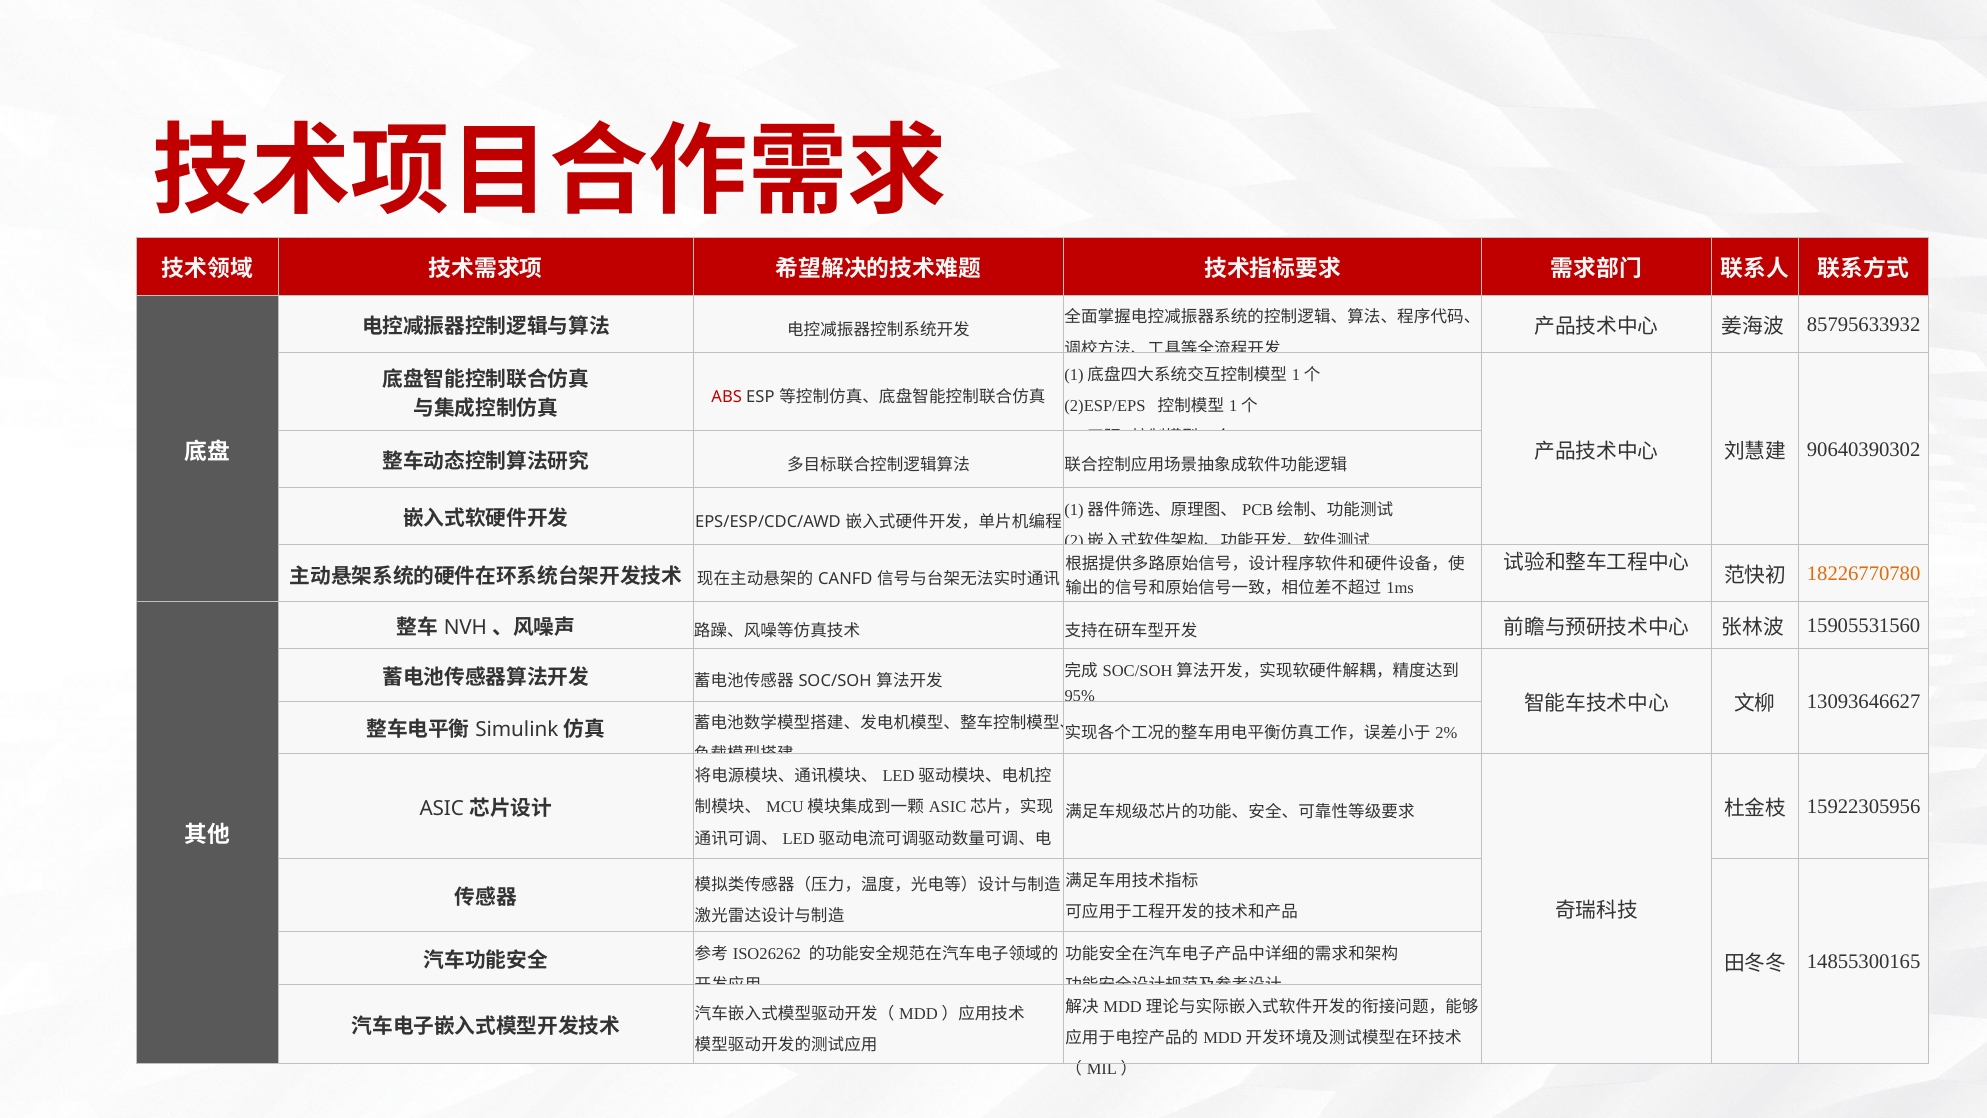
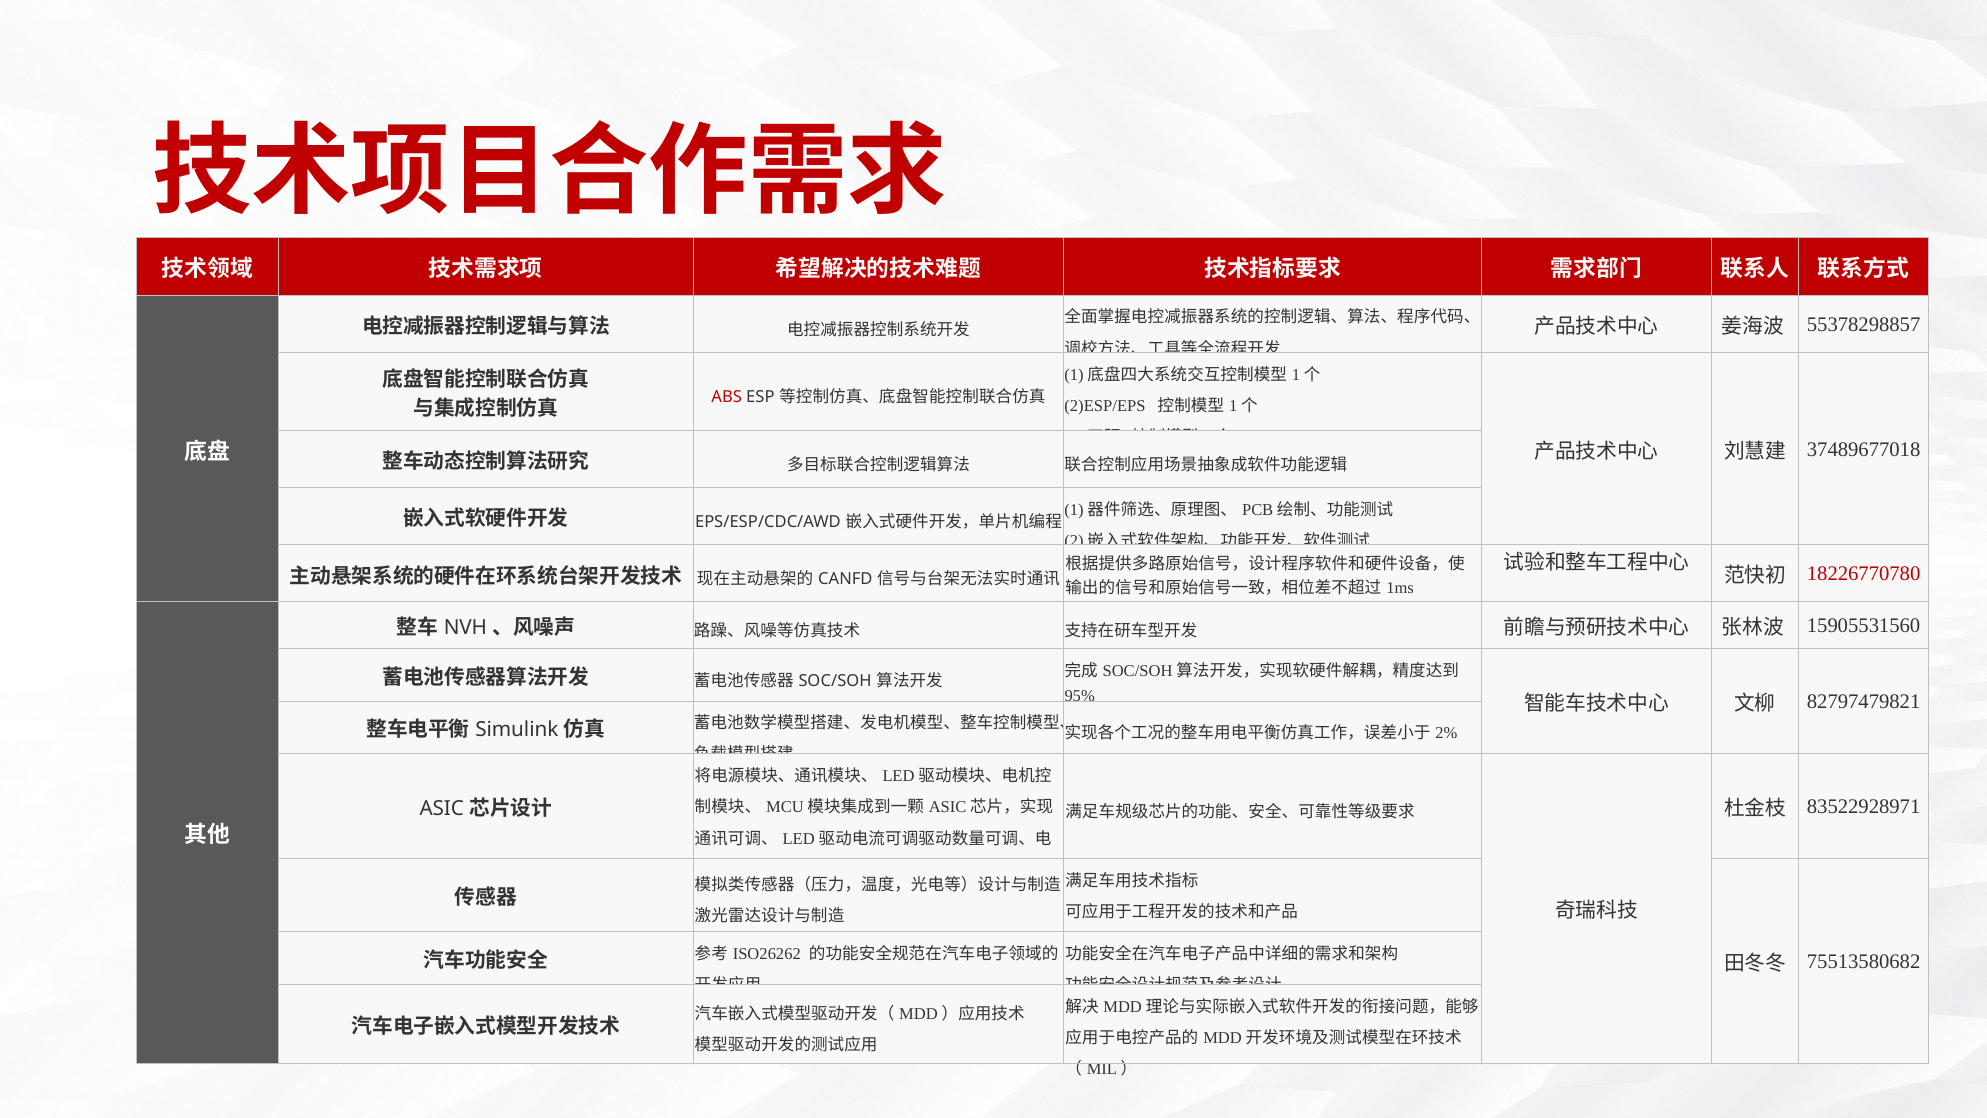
85795633932: 85795633932 -> 55378298857 (1864, 325)
90640390302: 90640390302 -> 37489677018 (1864, 449)
18226770780 colour: orange -> red (1864, 574)
13093646627: 13093646627 -> 82797479821 (1864, 701)
15922305956: 15922305956 -> 83522928971 (1864, 806)
14855300165: 14855300165 -> 75513580682 (1864, 961)
